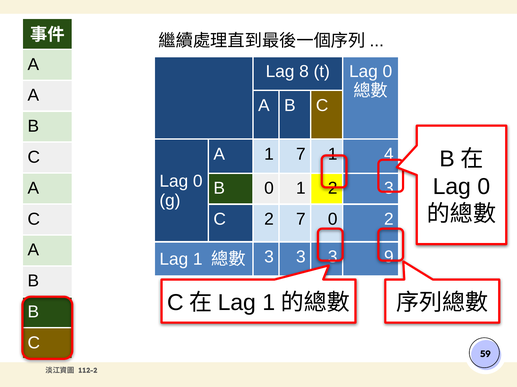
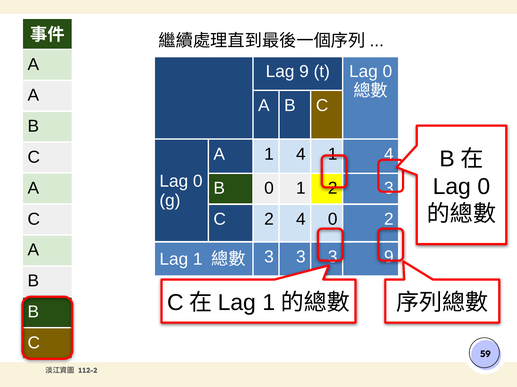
Lag 8: 8 -> 9 (304, 72)
A 1 7: 7 -> 4 (301, 154)
2 7: 7 -> 4 (301, 220)
